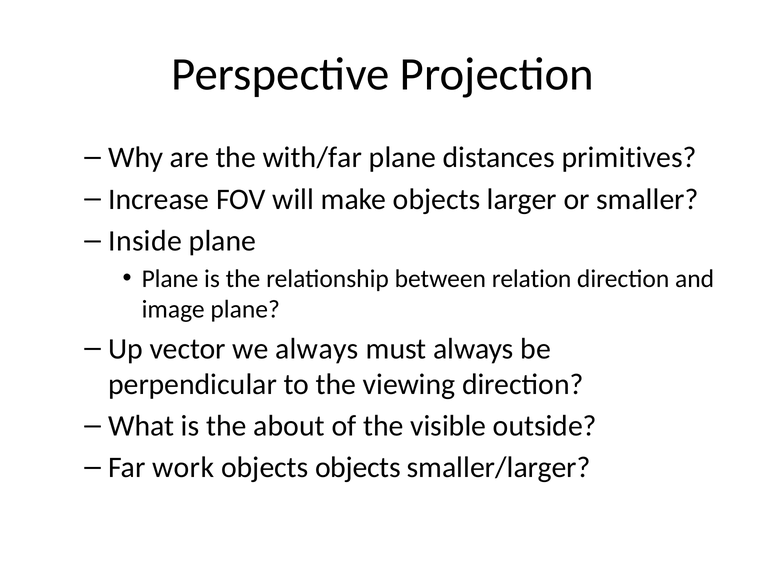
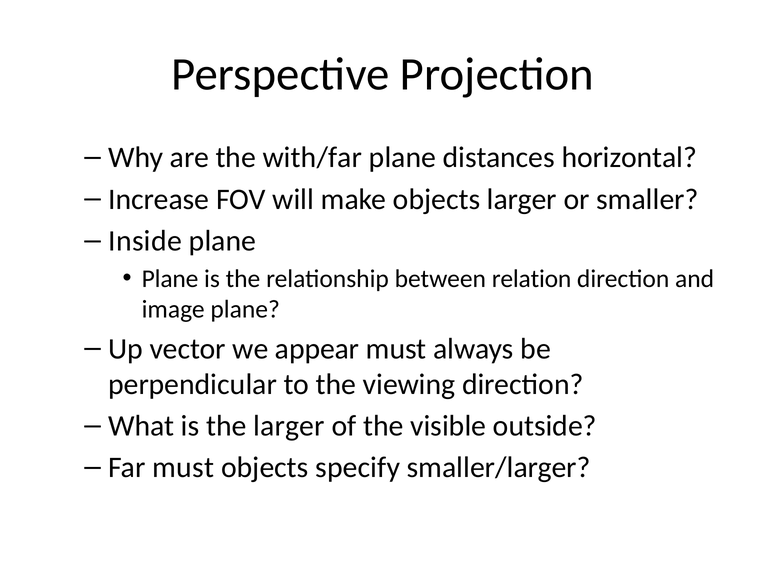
primitives: primitives -> horizontal (629, 158)
we always: always -> appear (317, 349)
the about: about -> larger (289, 426)
Far work: work -> must (183, 468)
objects objects: objects -> specify (358, 468)
